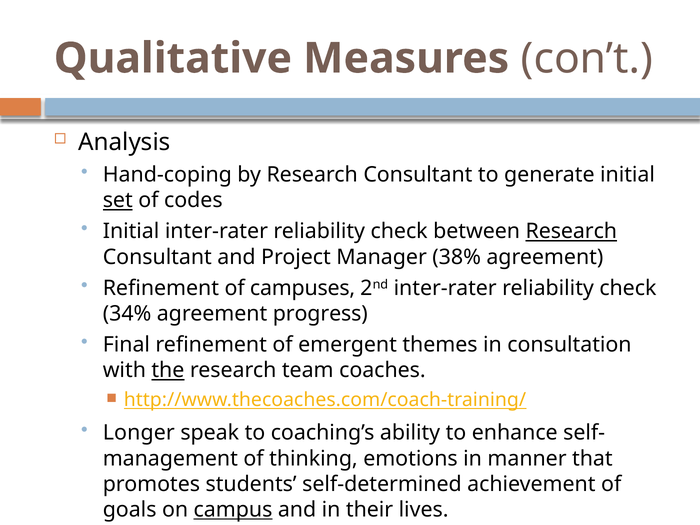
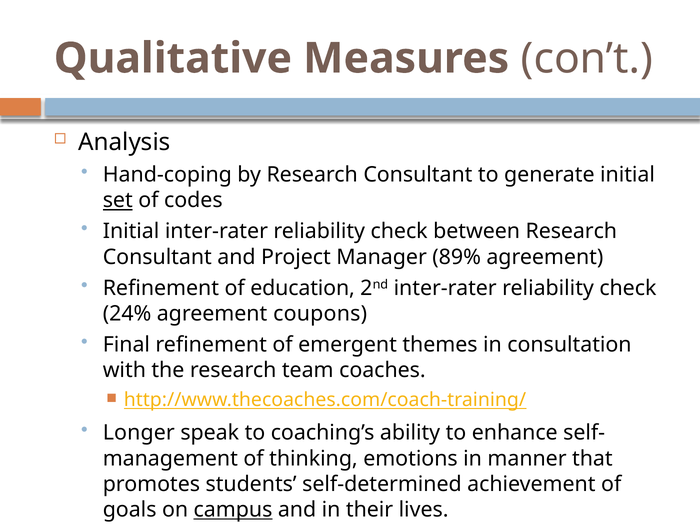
Research underline: present -> none (571, 231)
38%: 38% -> 89% (457, 257)
campuses: campuses -> education (303, 288)
34%: 34% -> 24% (127, 314)
progress: progress -> coupons (320, 314)
the underline: present -> none (168, 370)
